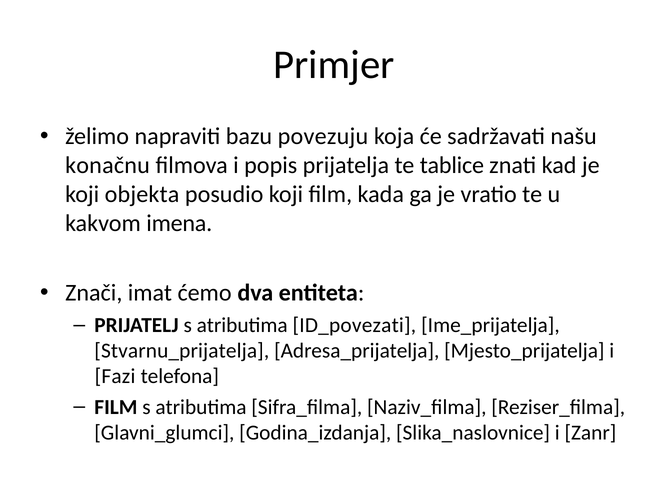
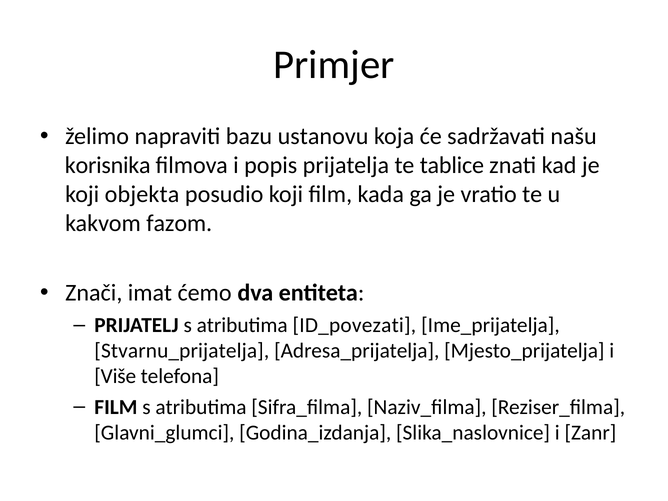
povezuju: povezuju -> ustanovu (323, 136)
konačnu: konačnu -> korisnika (108, 165)
imena: imena -> fazom (179, 223)
Fazi: Fazi -> Više (115, 376)
